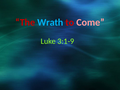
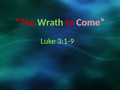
Wrath colour: light blue -> light green (50, 22)
